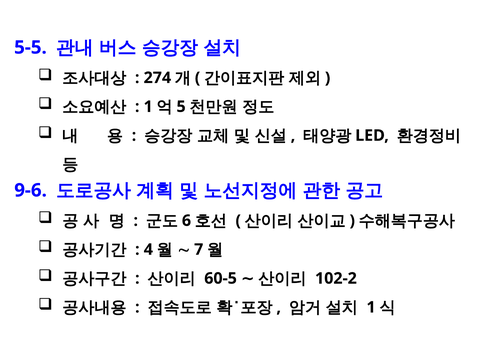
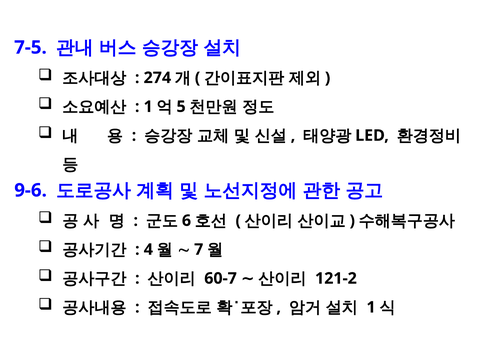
5-5: 5-5 -> 7-5 (30, 47)
60-5: 60-5 -> 60-7 (221, 278)
102-2: 102-2 -> 121-2 (336, 278)
